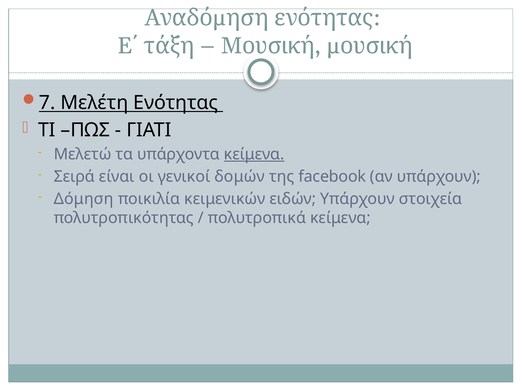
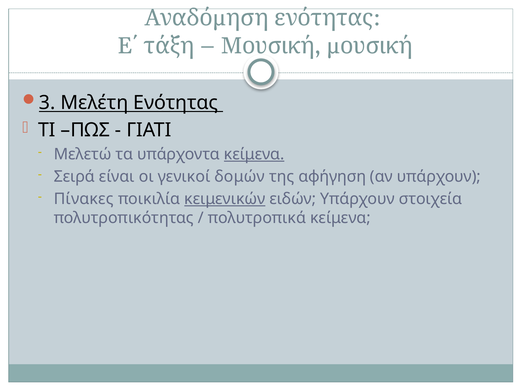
7: 7 -> 3 (47, 103)
facebook: facebook -> αφήγηση (332, 177)
Δόμηση: Δόμηση -> Πίνακες (84, 199)
κειμενικών underline: none -> present (225, 199)
